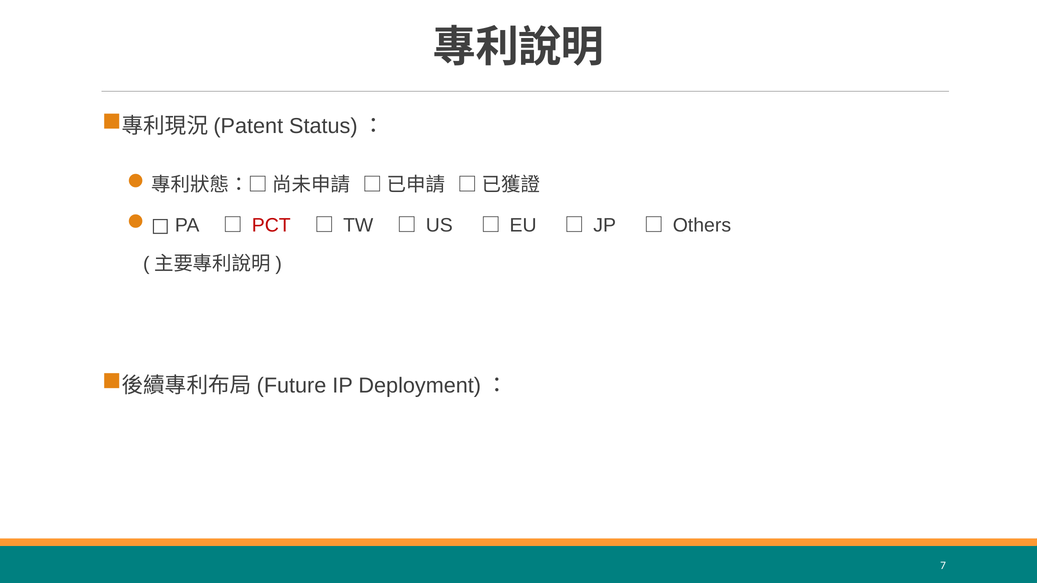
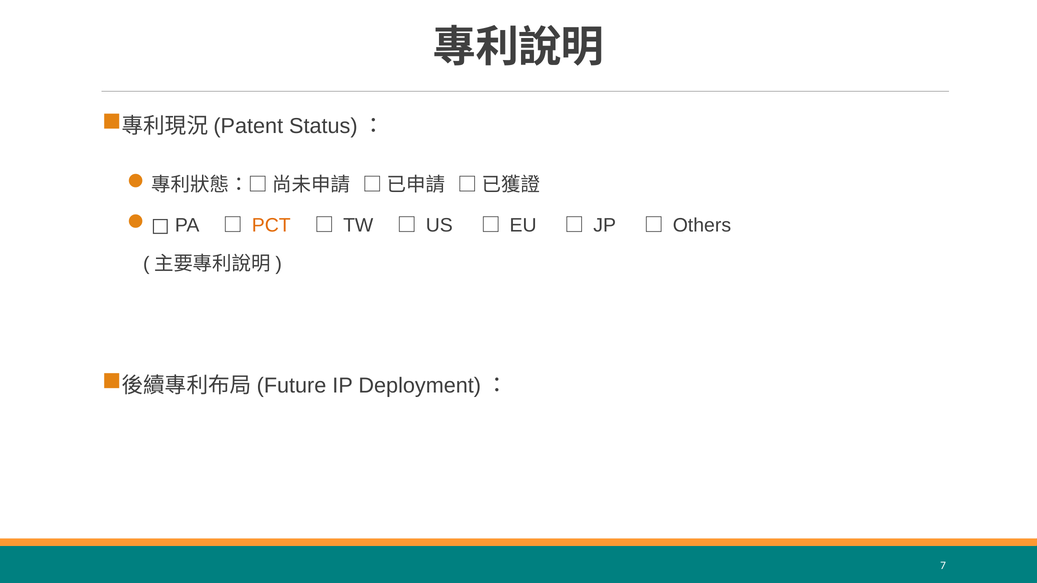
PCT colour: red -> orange (271, 226)
